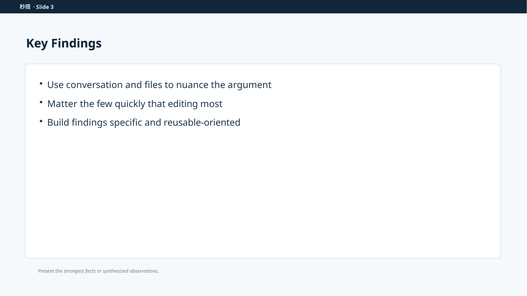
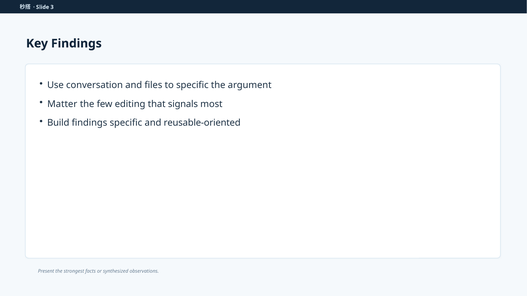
to nuance: nuance -> specific (192, 85)
quickly: quickly -> editing (130, 104)
editing: editing -> signals (183, 104)
